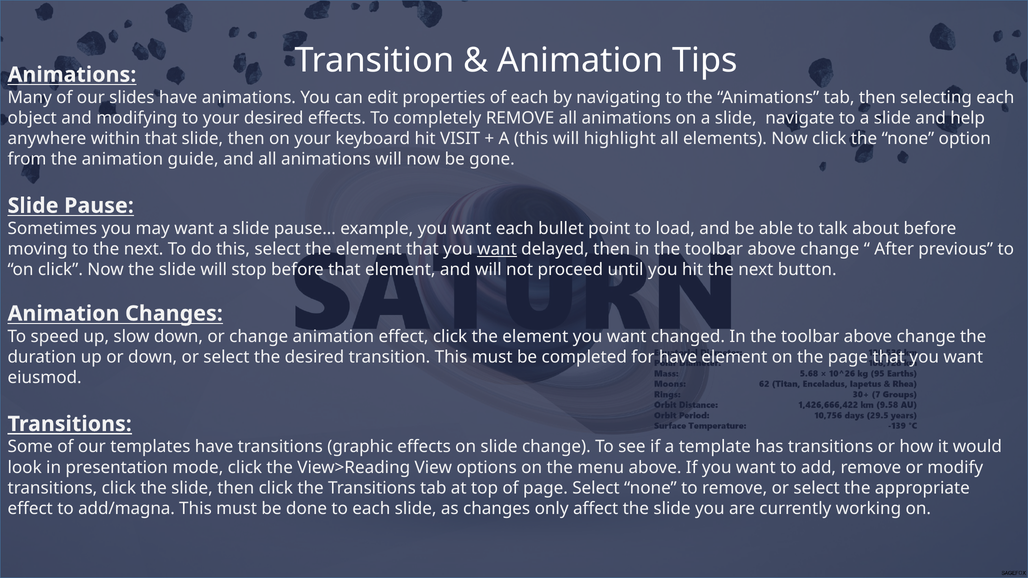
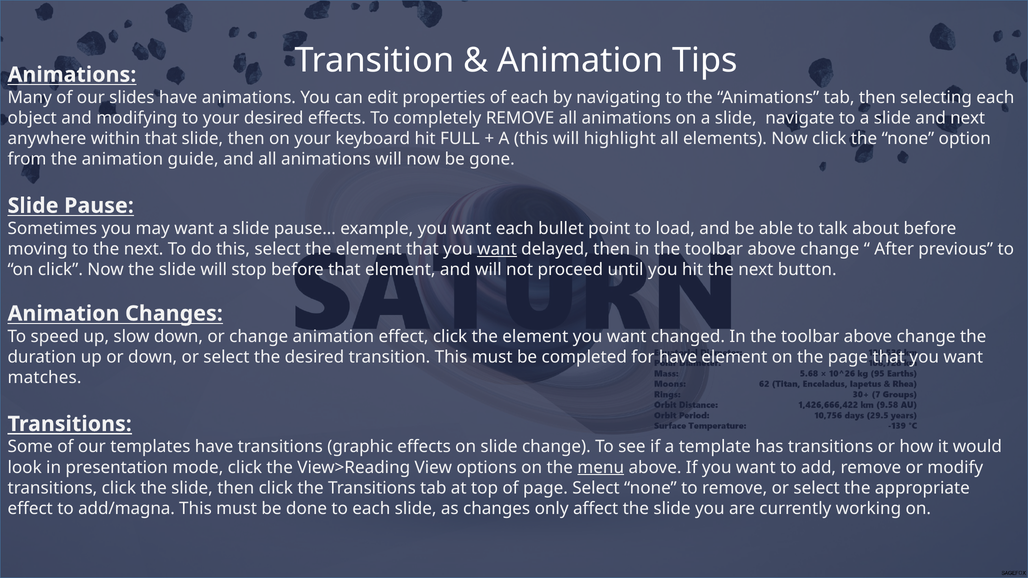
and help: help -> next (968, 118)
VISIT: VISIT -> FULL (460, 139)
eiusmod: eiusmod -> matches (45, 378)
menu underline: none -> present (601, 468)
